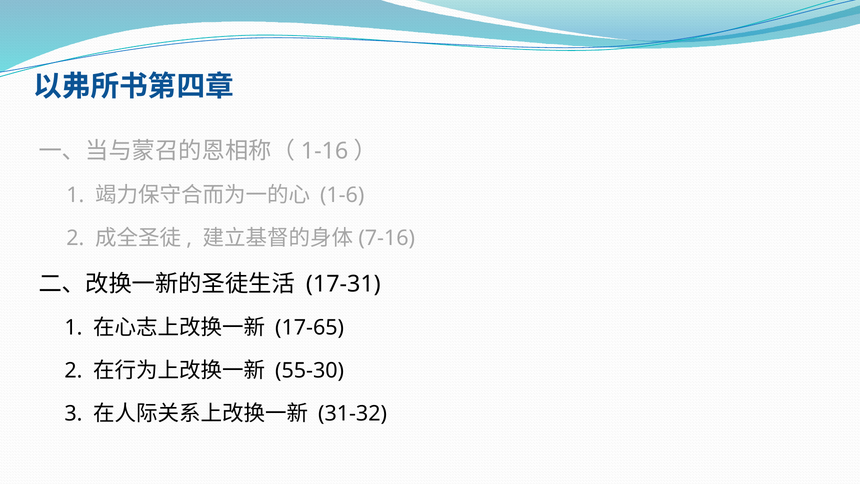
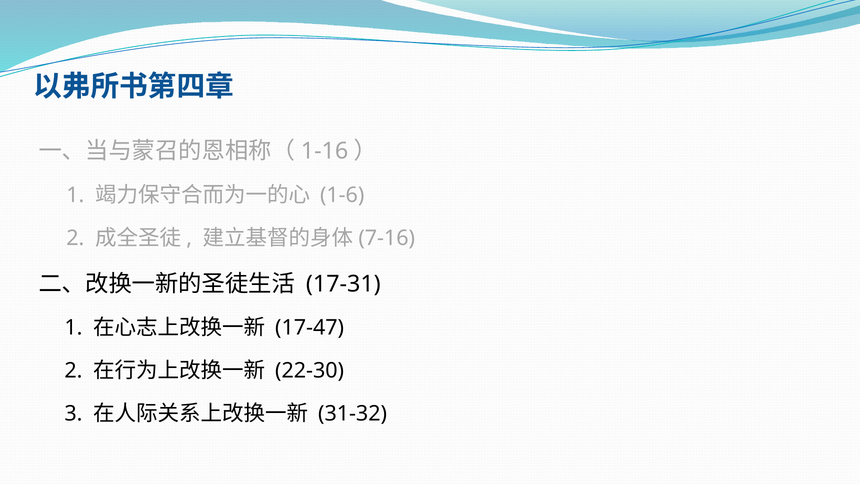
17-65: 17-65 -> 17-47 (310, 328)
55-30: 55-30 -> 22-30 (310, 371)
